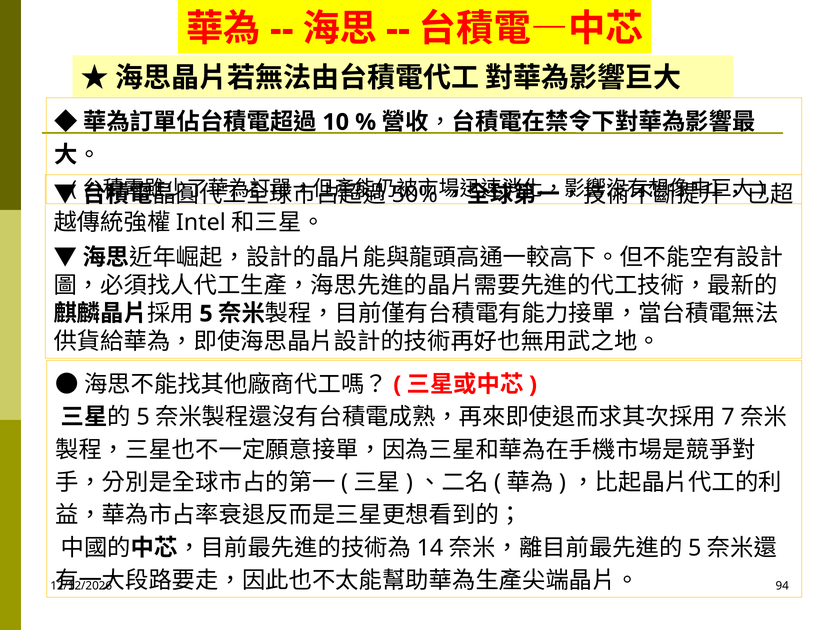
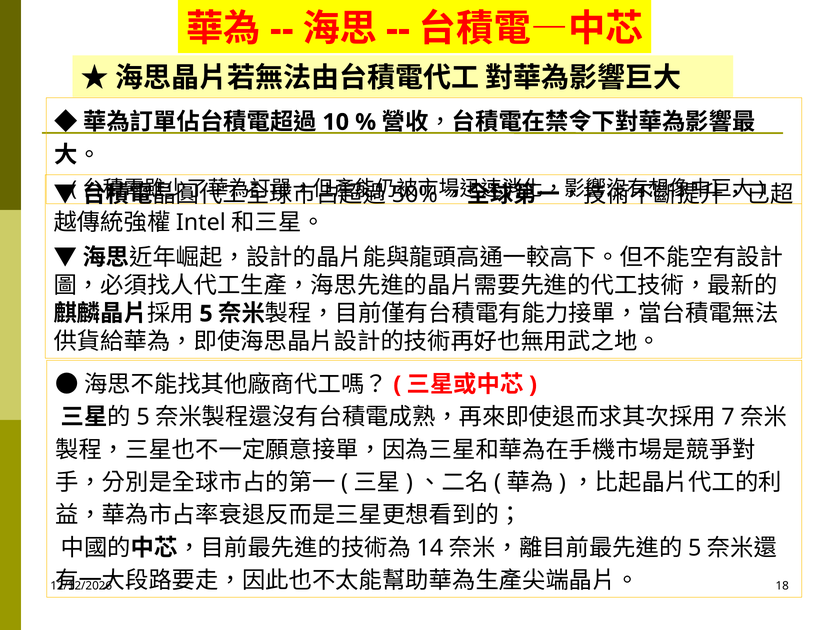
94: 94 -> 18 (782, 585)
